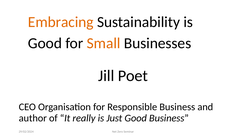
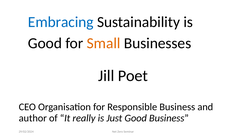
Embracing colour: orange -> blue (61, 22)
